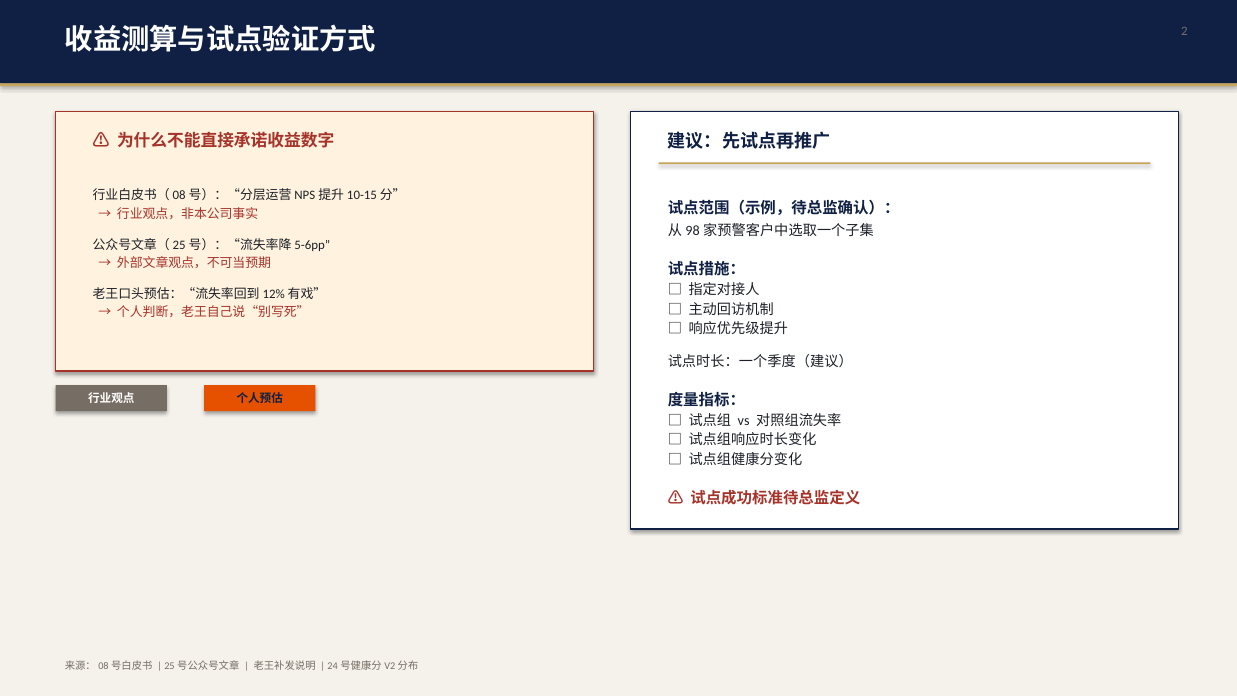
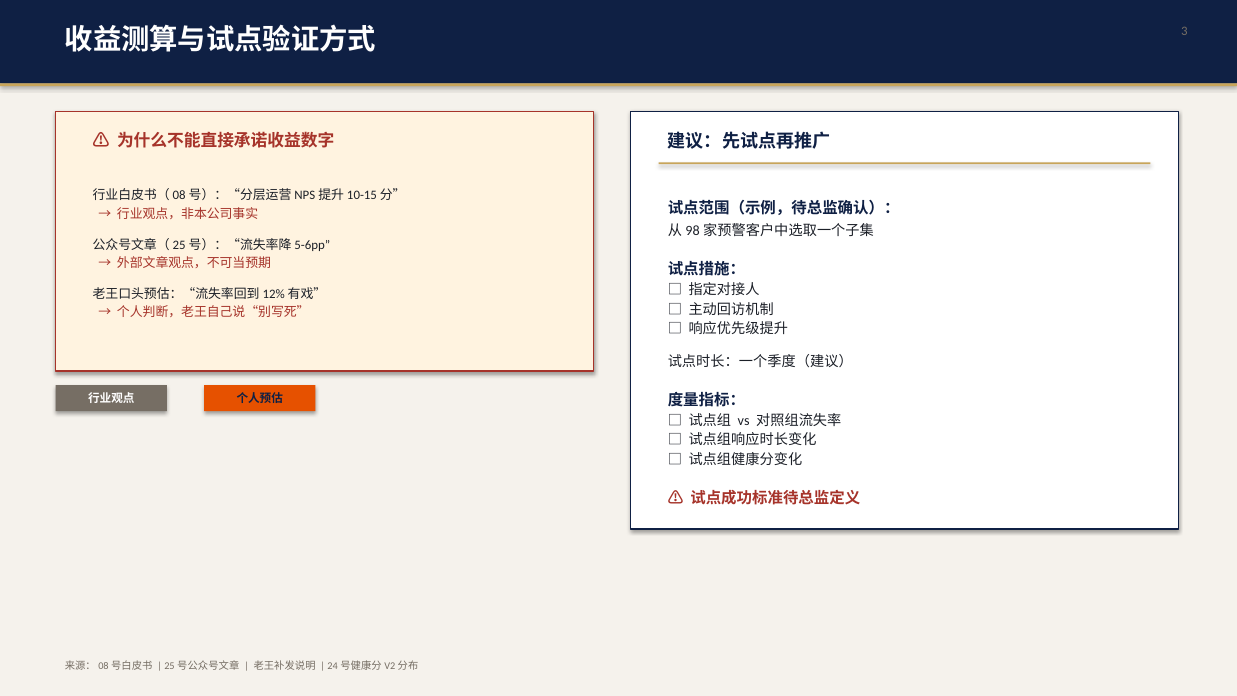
2: 2 -> 3 (1184, 32)
